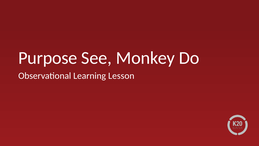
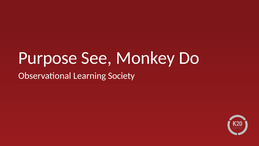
Lesson: Lesson -> Society (121, 76)
